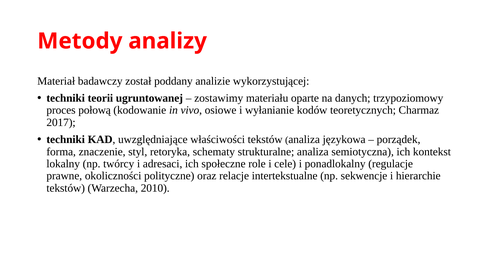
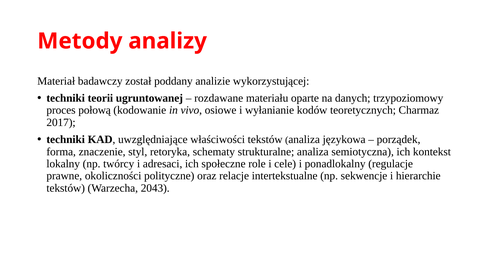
zostawimy: zostawimy -> rozdawane (219, 98)
2010: 2010 -> 2043 (155, 188)
